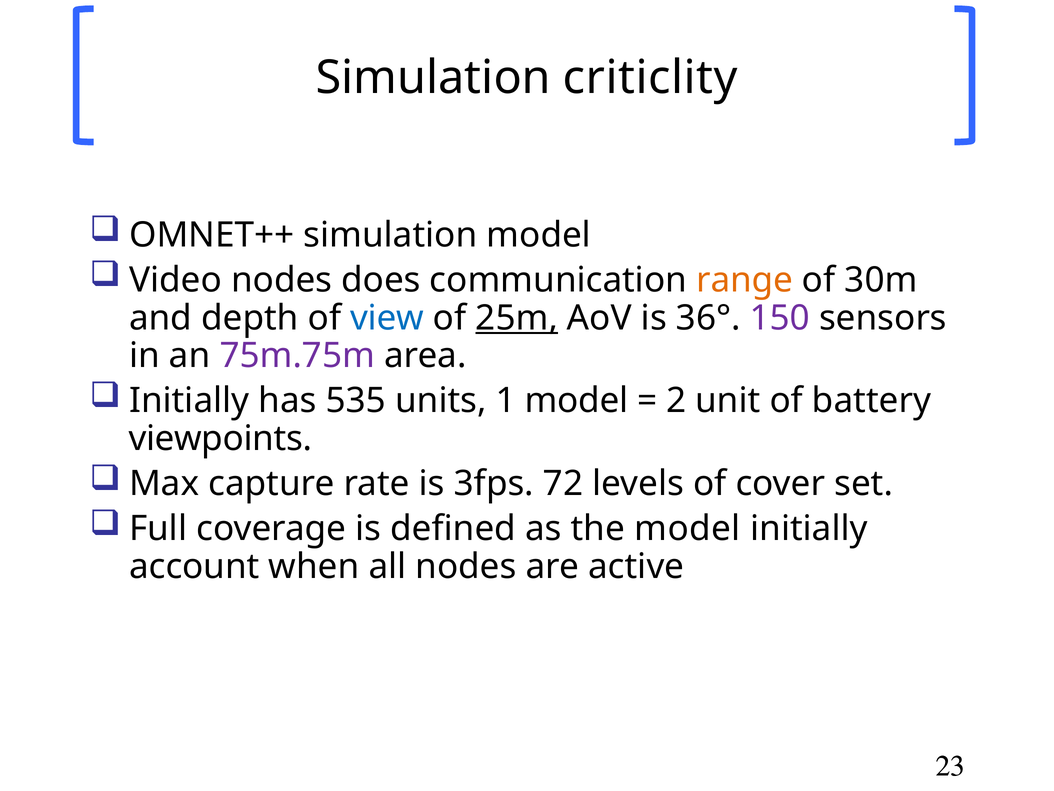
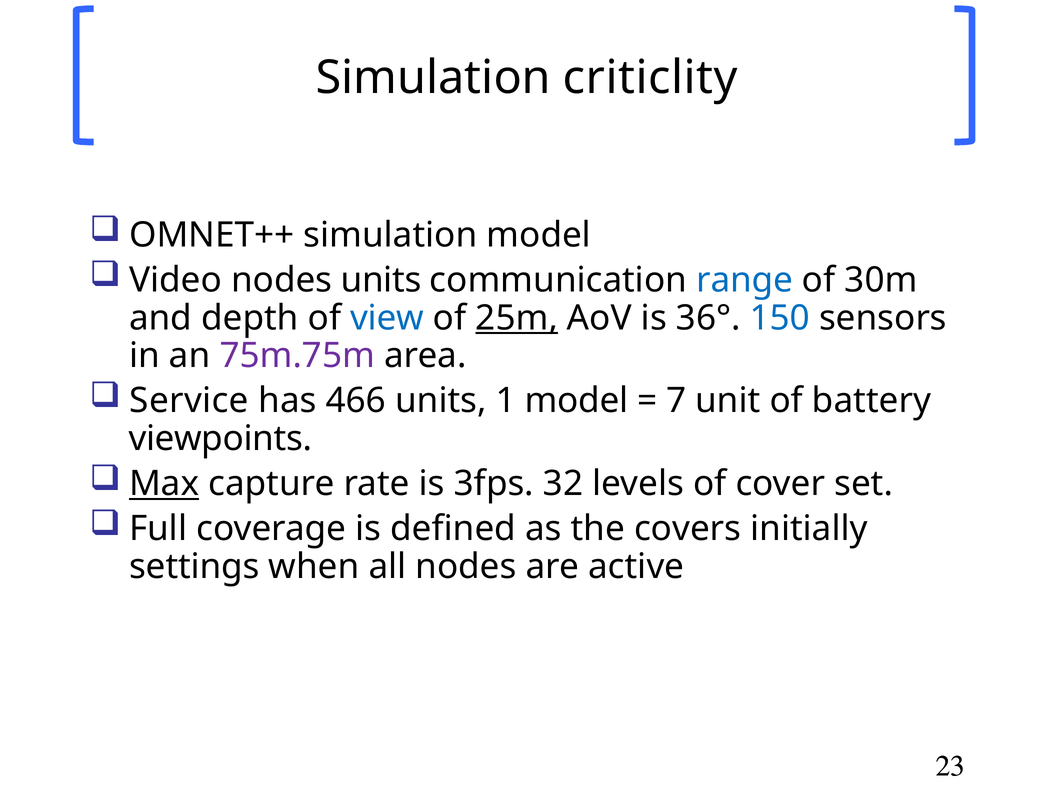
nodes does: does -> units (381, 280)
range colour: orange -> blue (745, 280)
150 colour: purple -> blue (780, 318)
Initially: Initially -> Service (189, 401)
535: 535 -> 466 (356, 401)
2: 2 -> 7 (676, 401)
Max underline: none -> present (164, 483)
72: 72 -> 32 (563, 483)
the model: model -> covers (688, 528)
account: account -> settings (194, 566)
